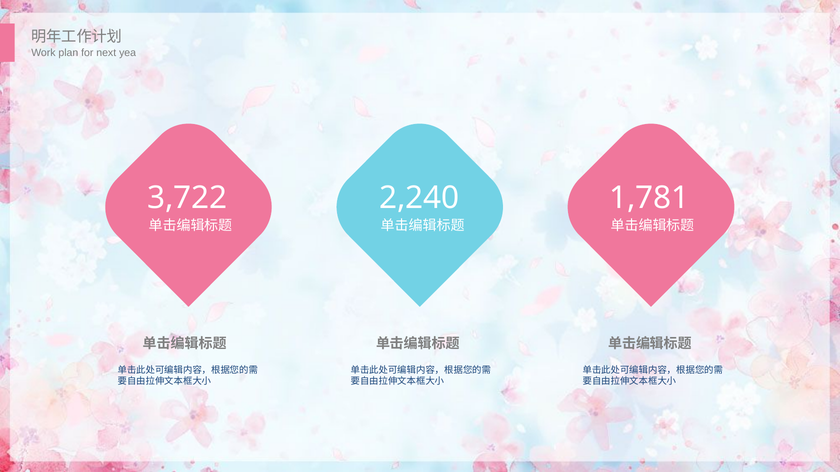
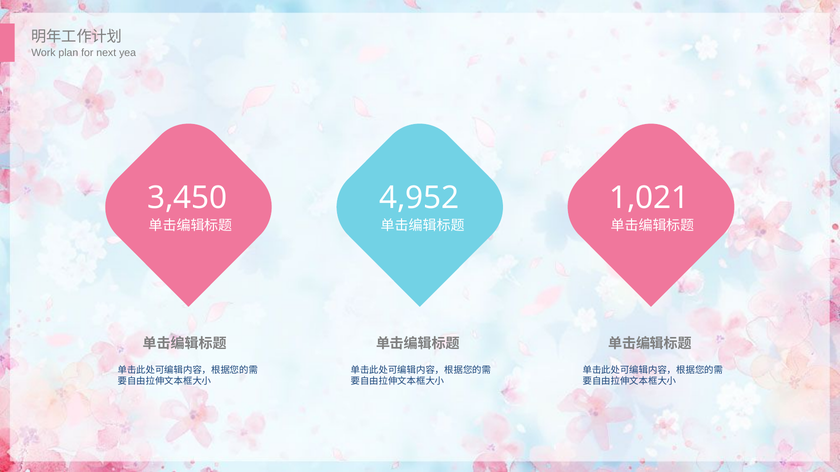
3,722: 3,722 -> 3,450 (187, 198)
2,240: 2,240 -> 4,952 (419, 198)
1,781: 1,781 -> 1,021 (649, 198)
